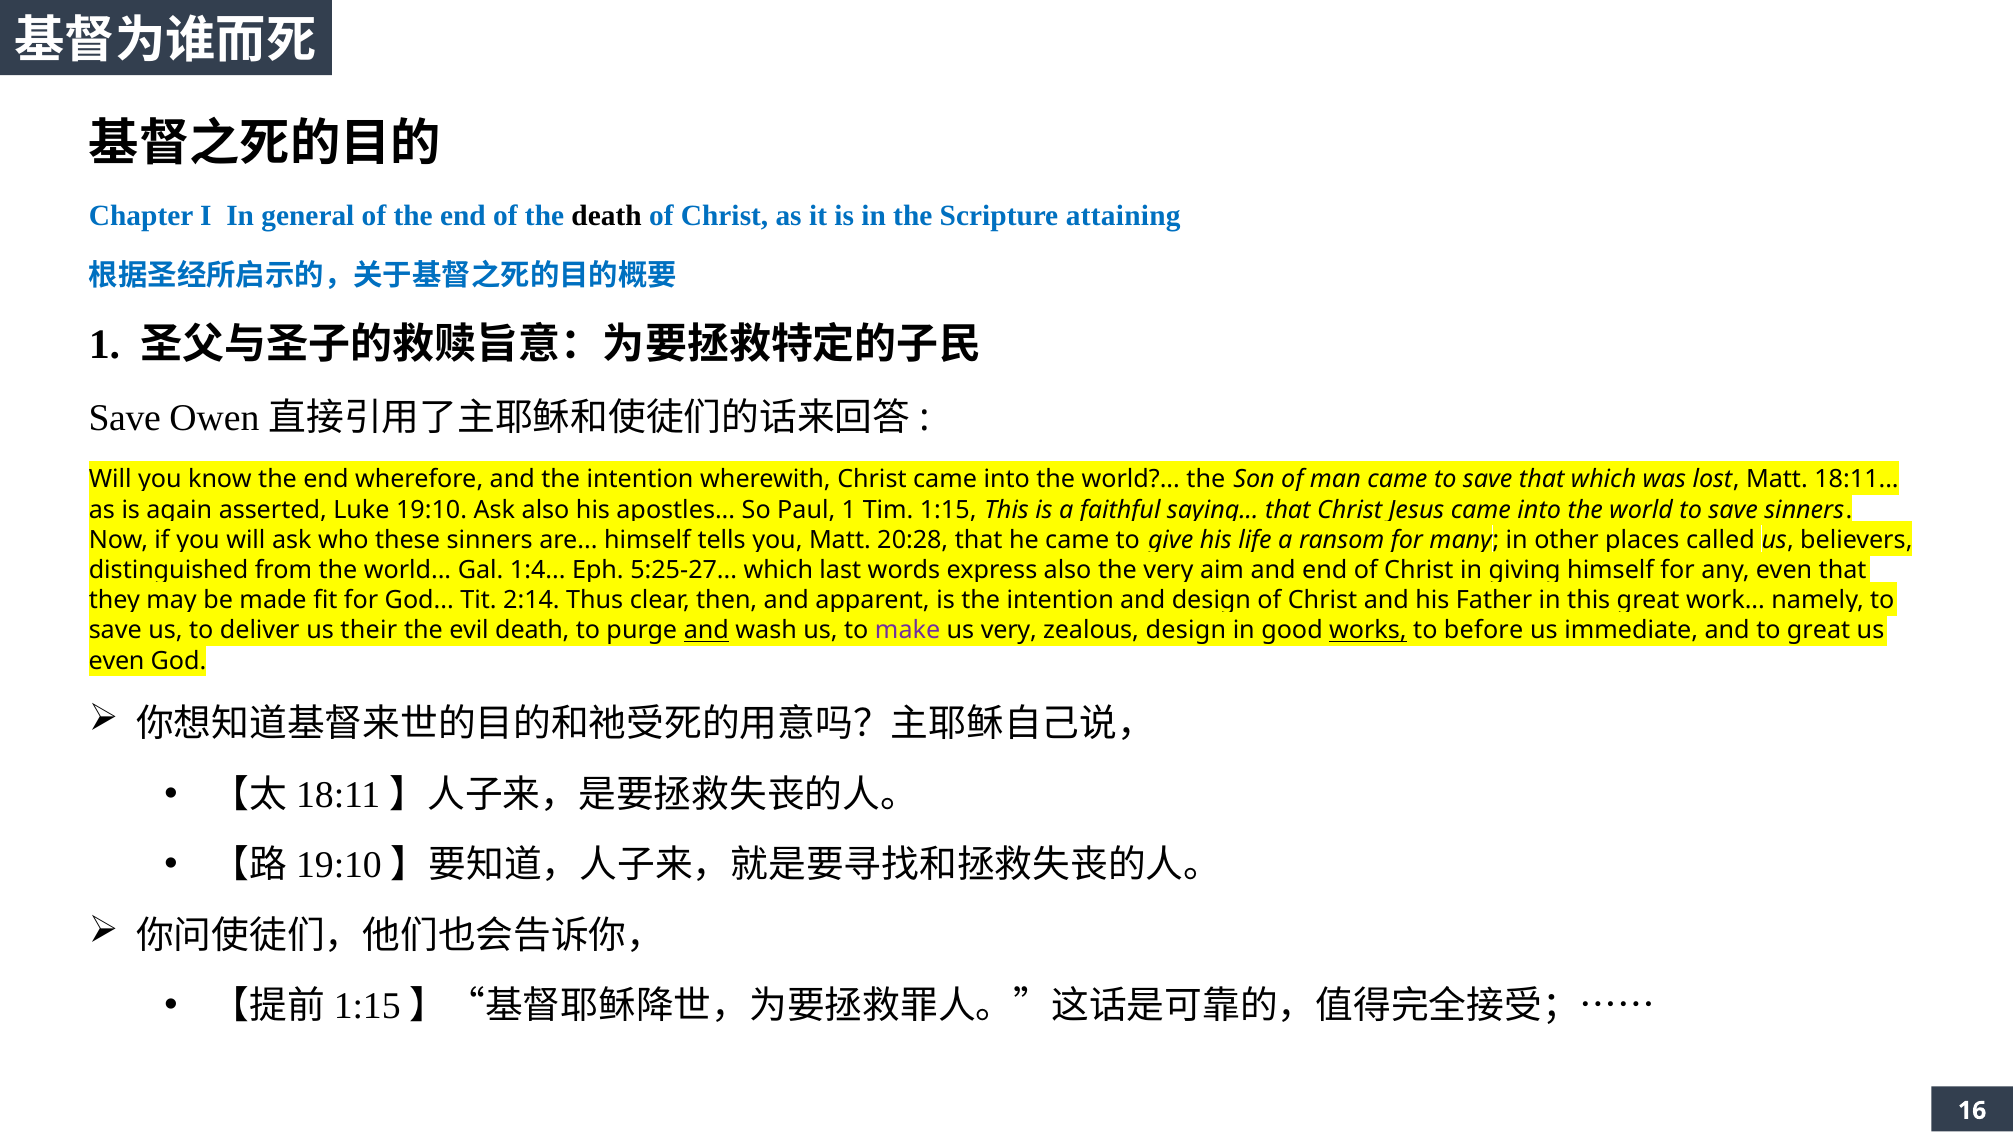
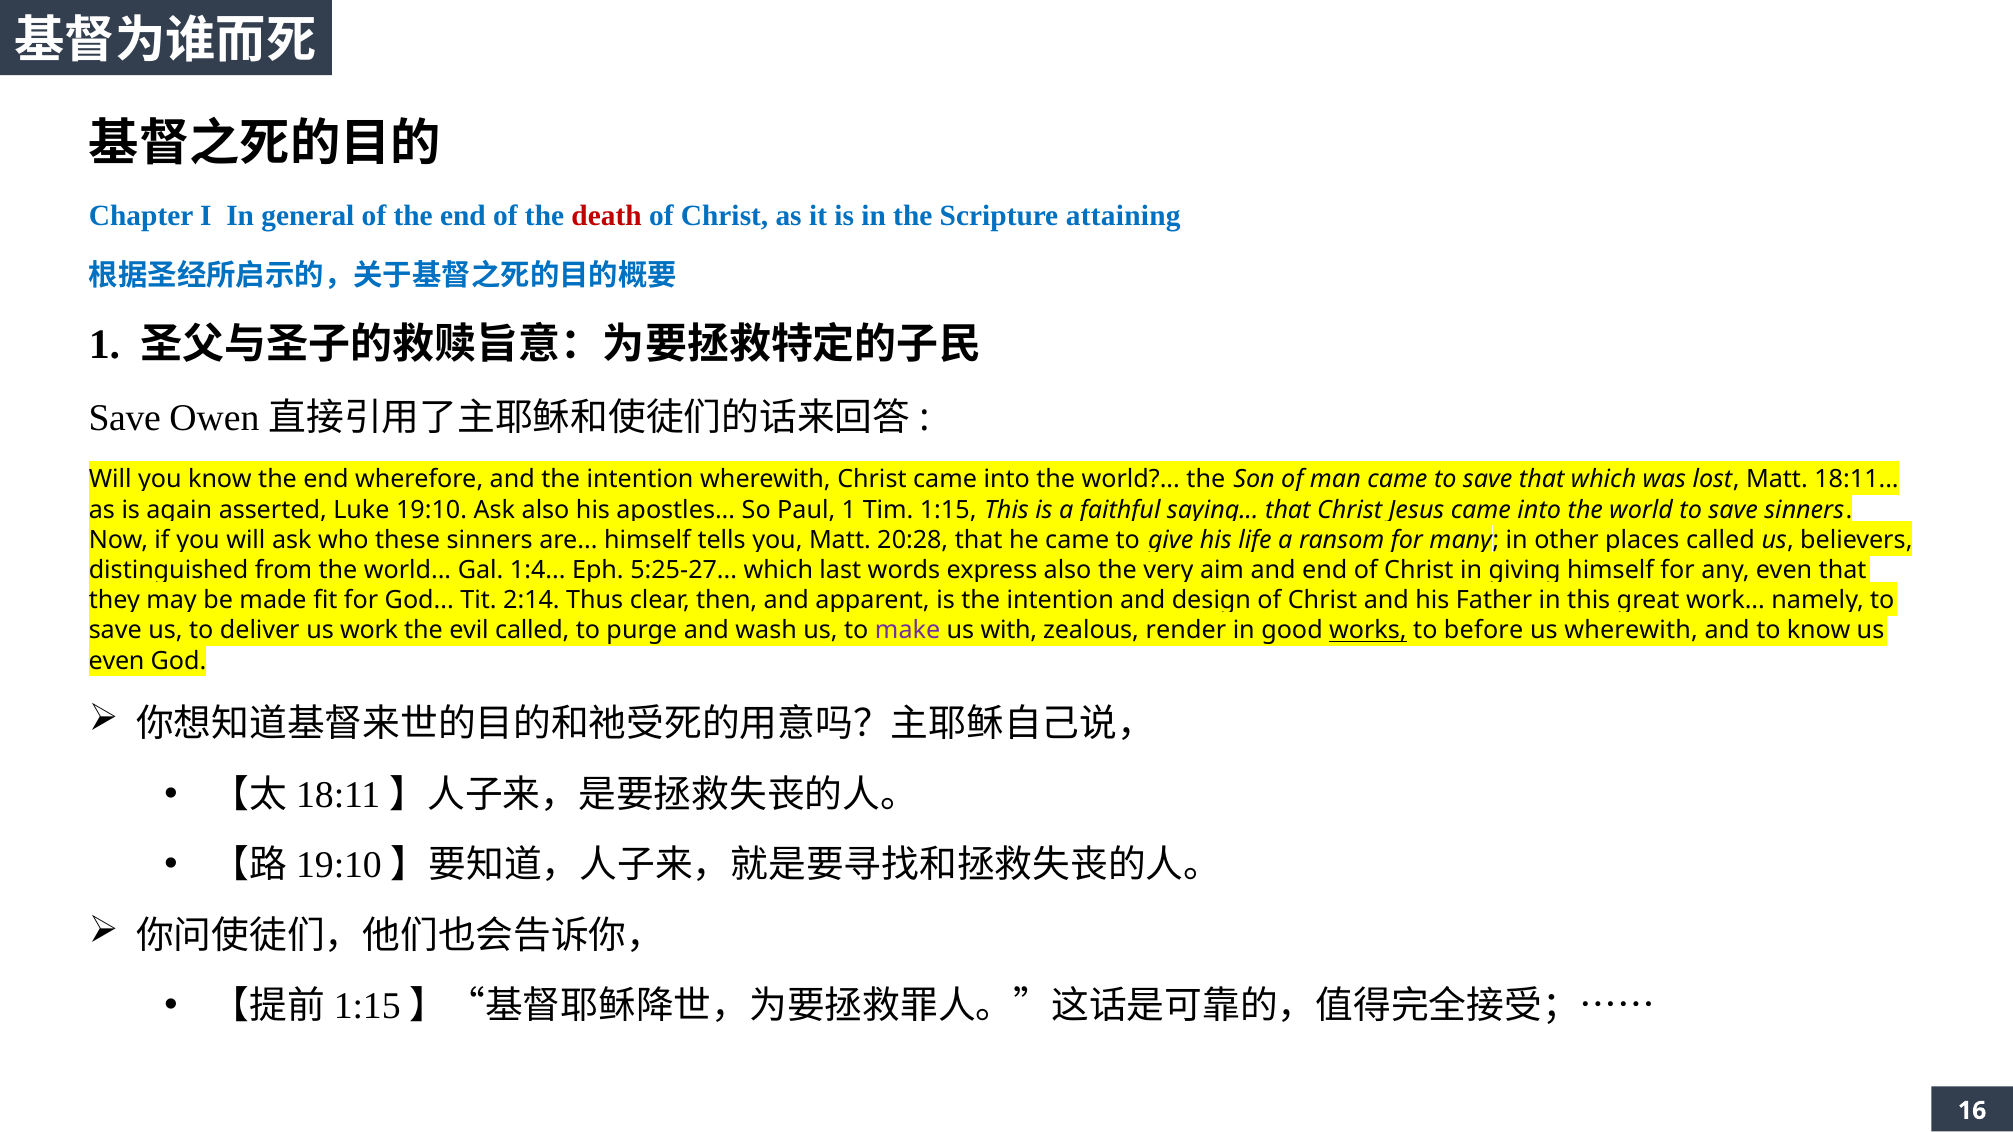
death colour: black -> red (607, 216)
us their: their -> work (369, 631)
evil death: death -> called (532, 631)
and underline: present -> none (706, 631)
us very: very -> with (1009, 631)
zealous design: design -> render (1186, 631)
us immediate: immediate -> wherewith (1631, 631)
to great: great -> know (1819, 631)
